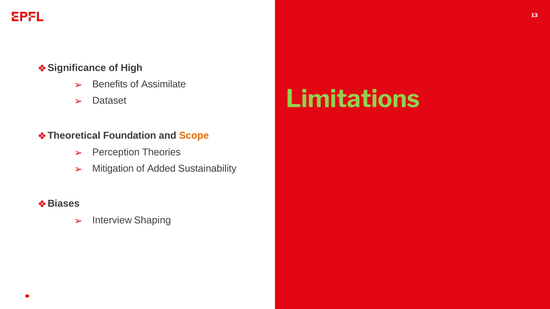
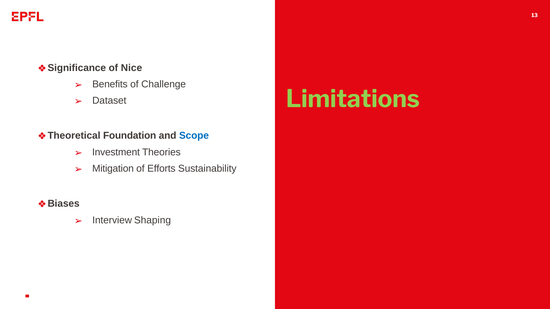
High: High -> Nice (131, 68)
Assimilate: Assimilate -> Challenge (164, 84)
Scope colour: orange -> blue (194, 136)
Perception: Perception -> Investment (116, 152)
Added: Added -> Efforts (161, 169)
